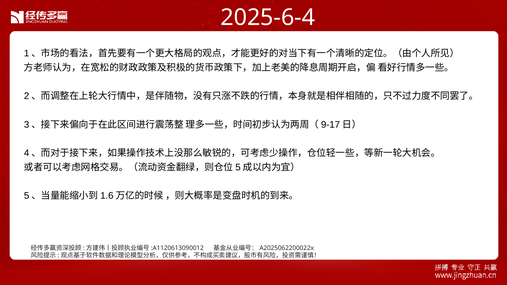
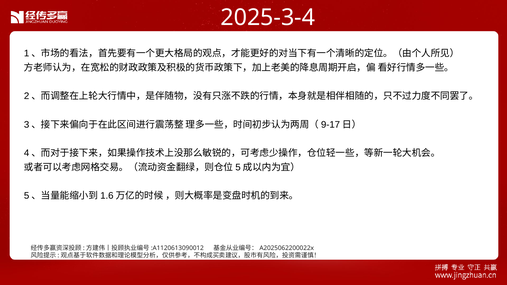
2025-6-4: 2025-6-4 -> 2025-3-4 (268, 17)
